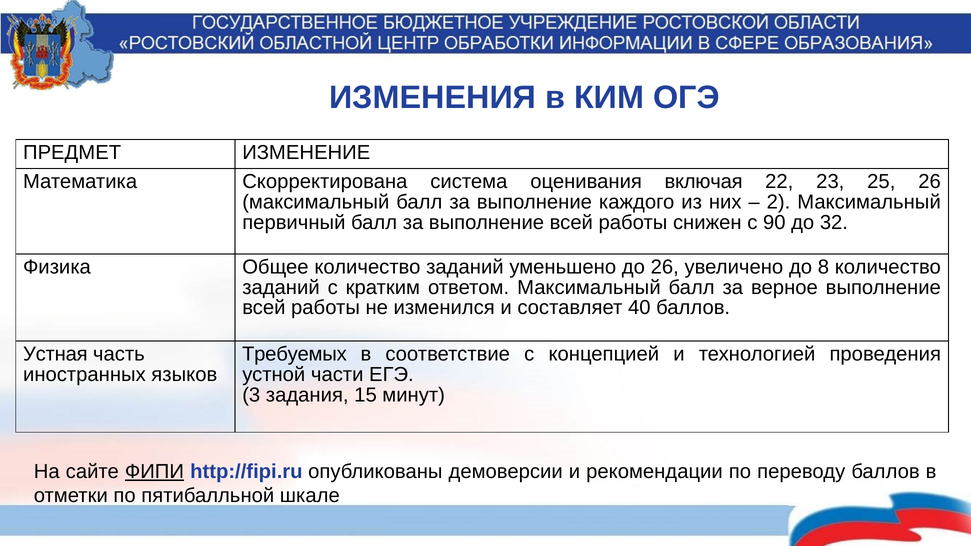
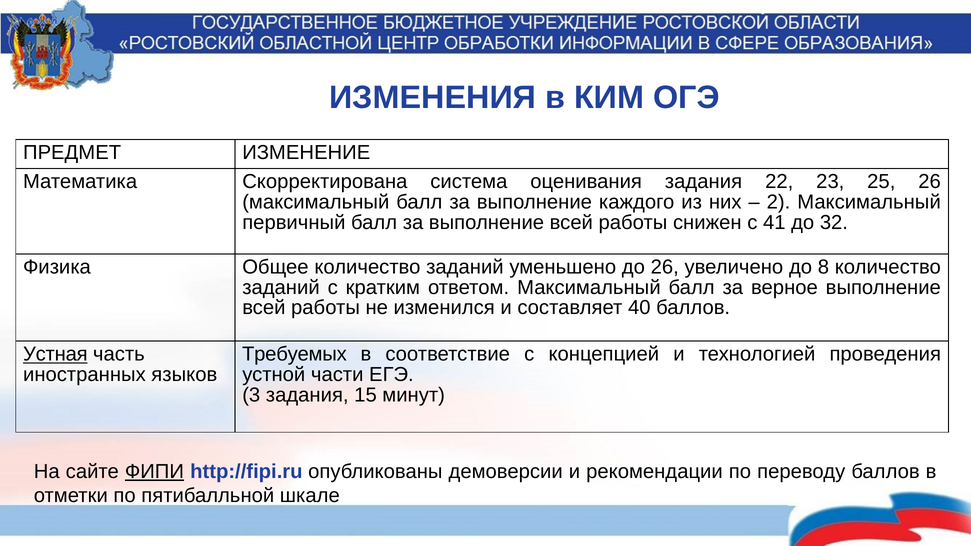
оценивания включая: включая -> задания (703, 182)
90: 90 -> 41 (774, 222)
Устная underline: none -> present (55, 354)
